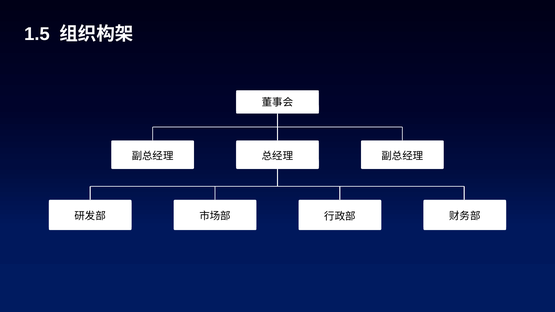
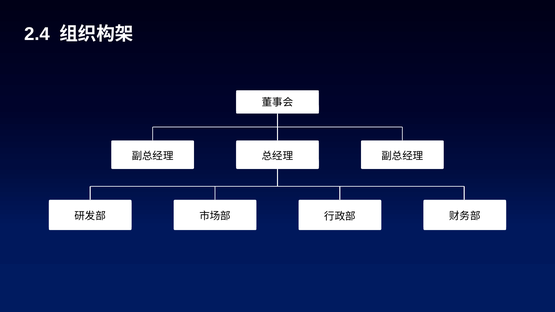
1.5: 1.5 -> 2.4 (37, 34)
